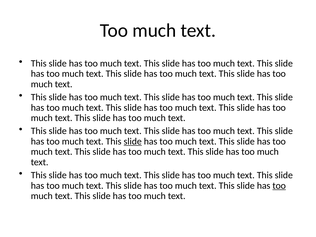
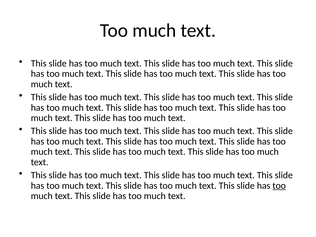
slide underline: present -> none (133, 141)
